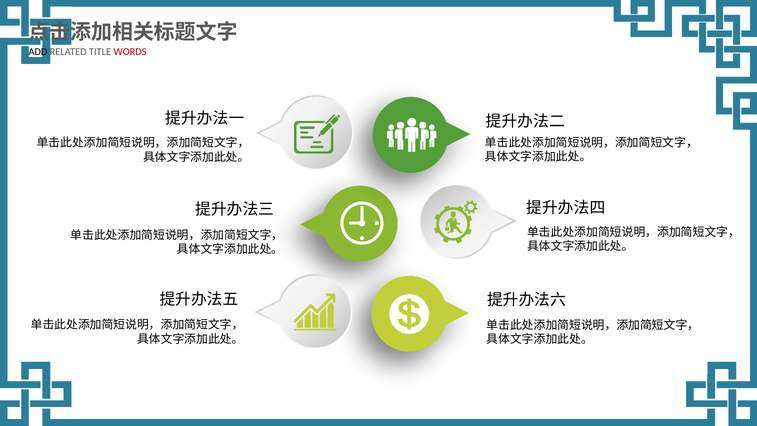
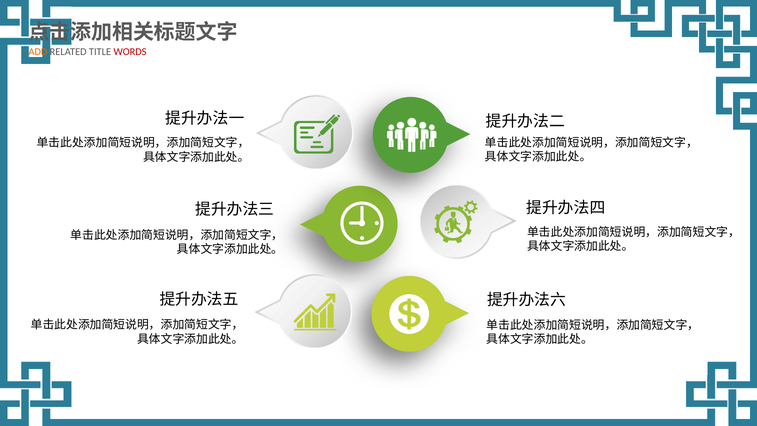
ADD colour: black -> orange (38, 52)
